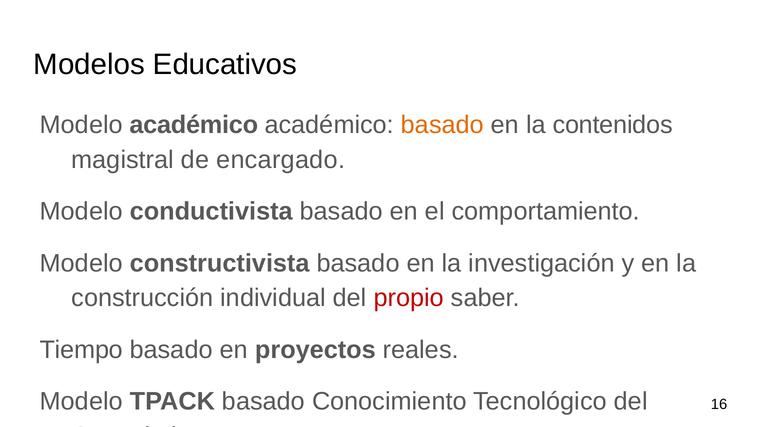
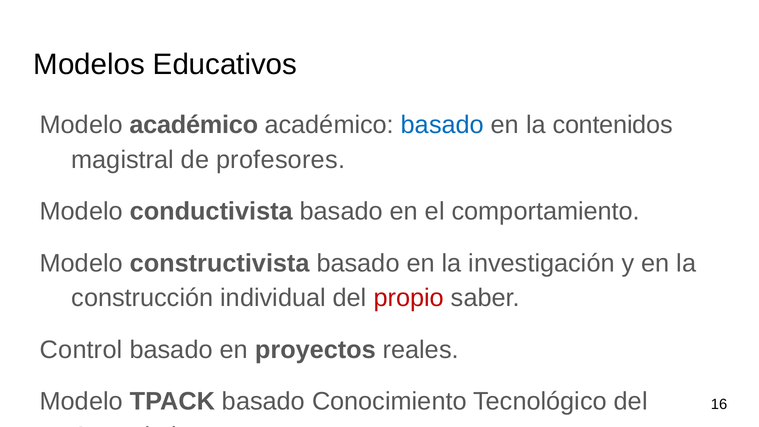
basado colour: orange -> blue (442, 125)
encargado: encargado -> profesores (281, 160)
Tiempo: Tiempo -> Control (81, 350)
